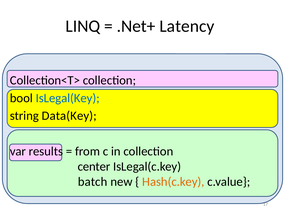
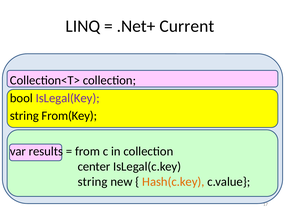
Latency: Latency -> Current (187, 26)
IsLegal(Key colour: blue -> purple (68, 98)
Data(Key: Data(Key -> From(Key (69, 116)
batch: batch -> string (93, 182)
